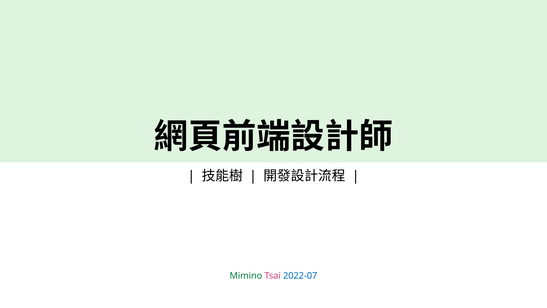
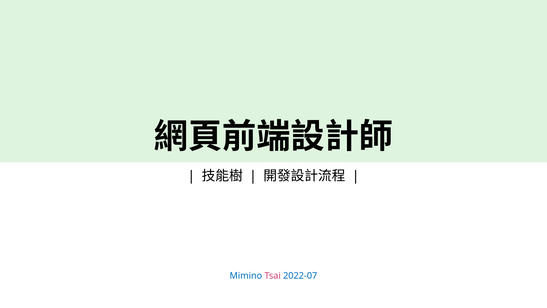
Mimino colour: green -> blue (246, 276)
